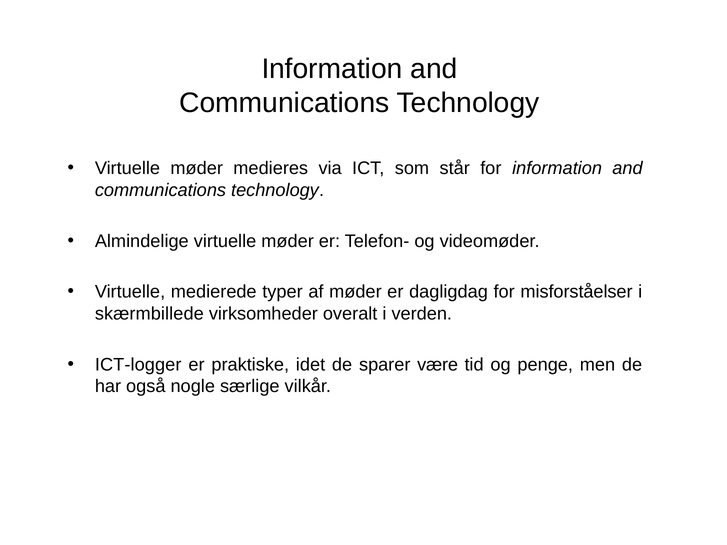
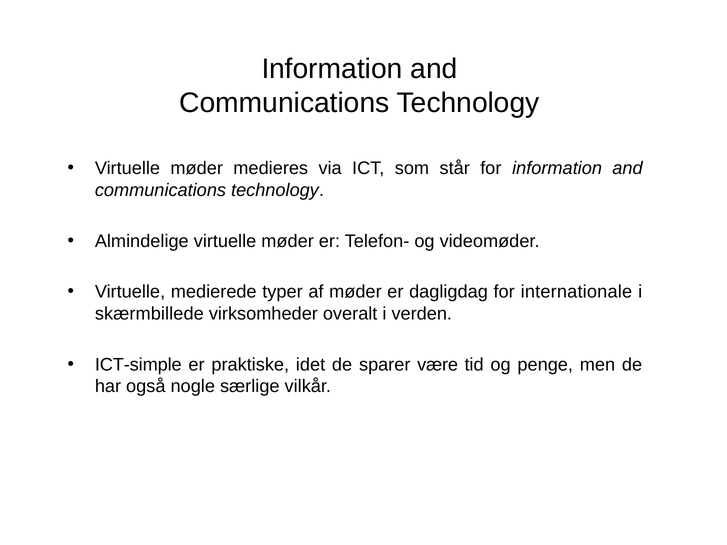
misforståelser: misforståelser -> internationale (576, 292)
ICT-logger: ICT-logger -> ICT-simple (138, 365)
